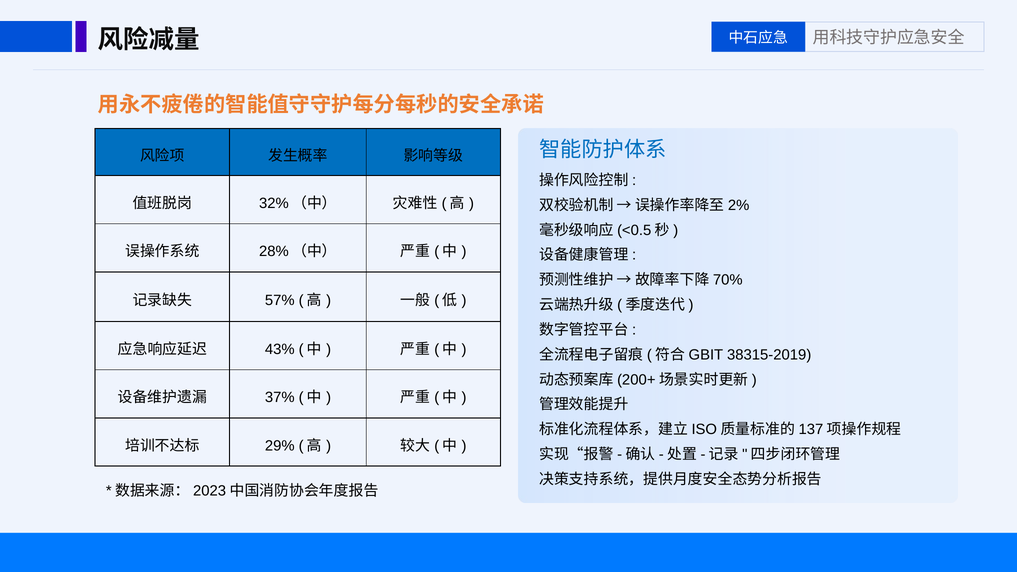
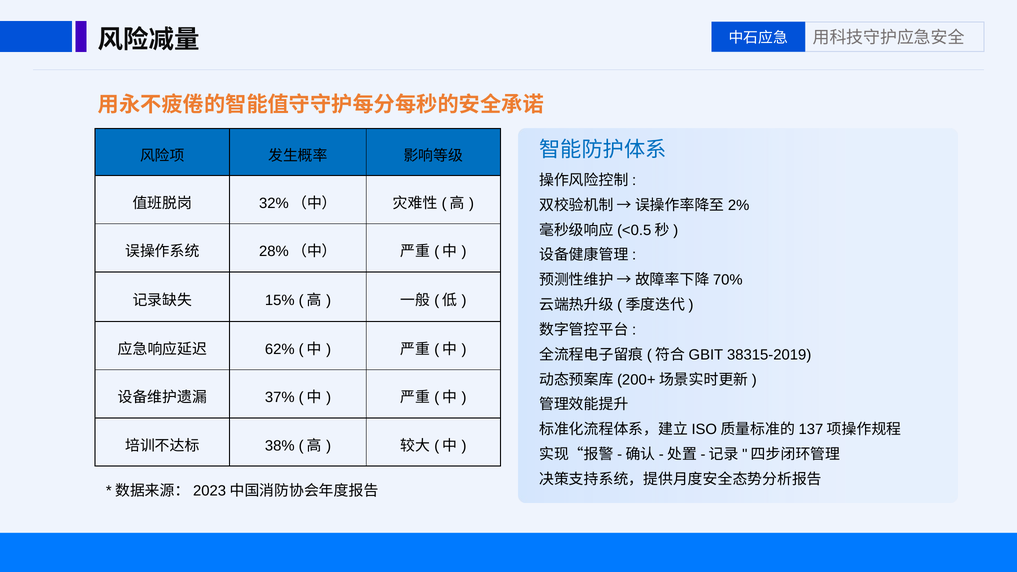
57%: 57% -> 15% (280, 301)
43%: 43% -> 62% (280, 349)
29%: 29% -> 38% (280, 446)
